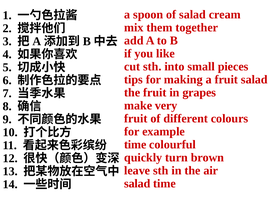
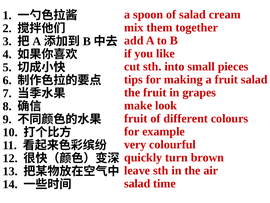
very: very -> look (166, 105)
time: time -> very (135, 144)
